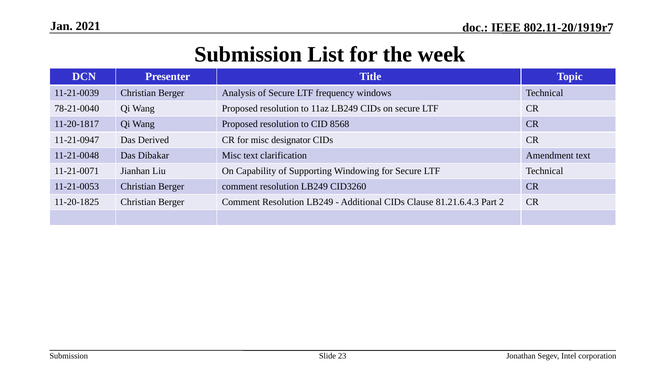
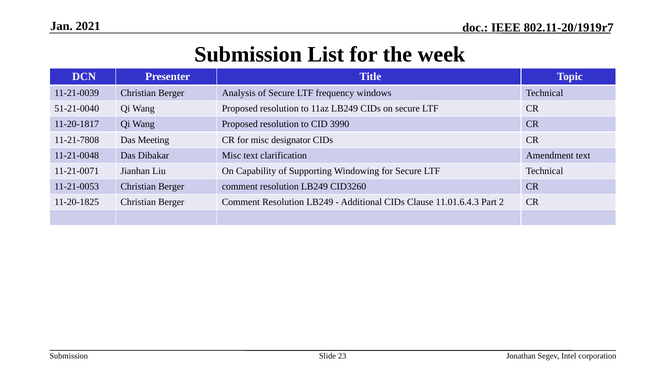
78-21-0040: 78-21-0040 -> 51-21-0040 (77, 109)
8568: 8568 -> 3990 (340, 124)
11-21-0947: 11-21-0947 -> 11-21-7808 (77, 140)
Derived: Derived -> Meeting (154, 140)
81.21.6.4.3: 81.21.6.4.3 -> 11.01.6.4.3 (457, 202)
